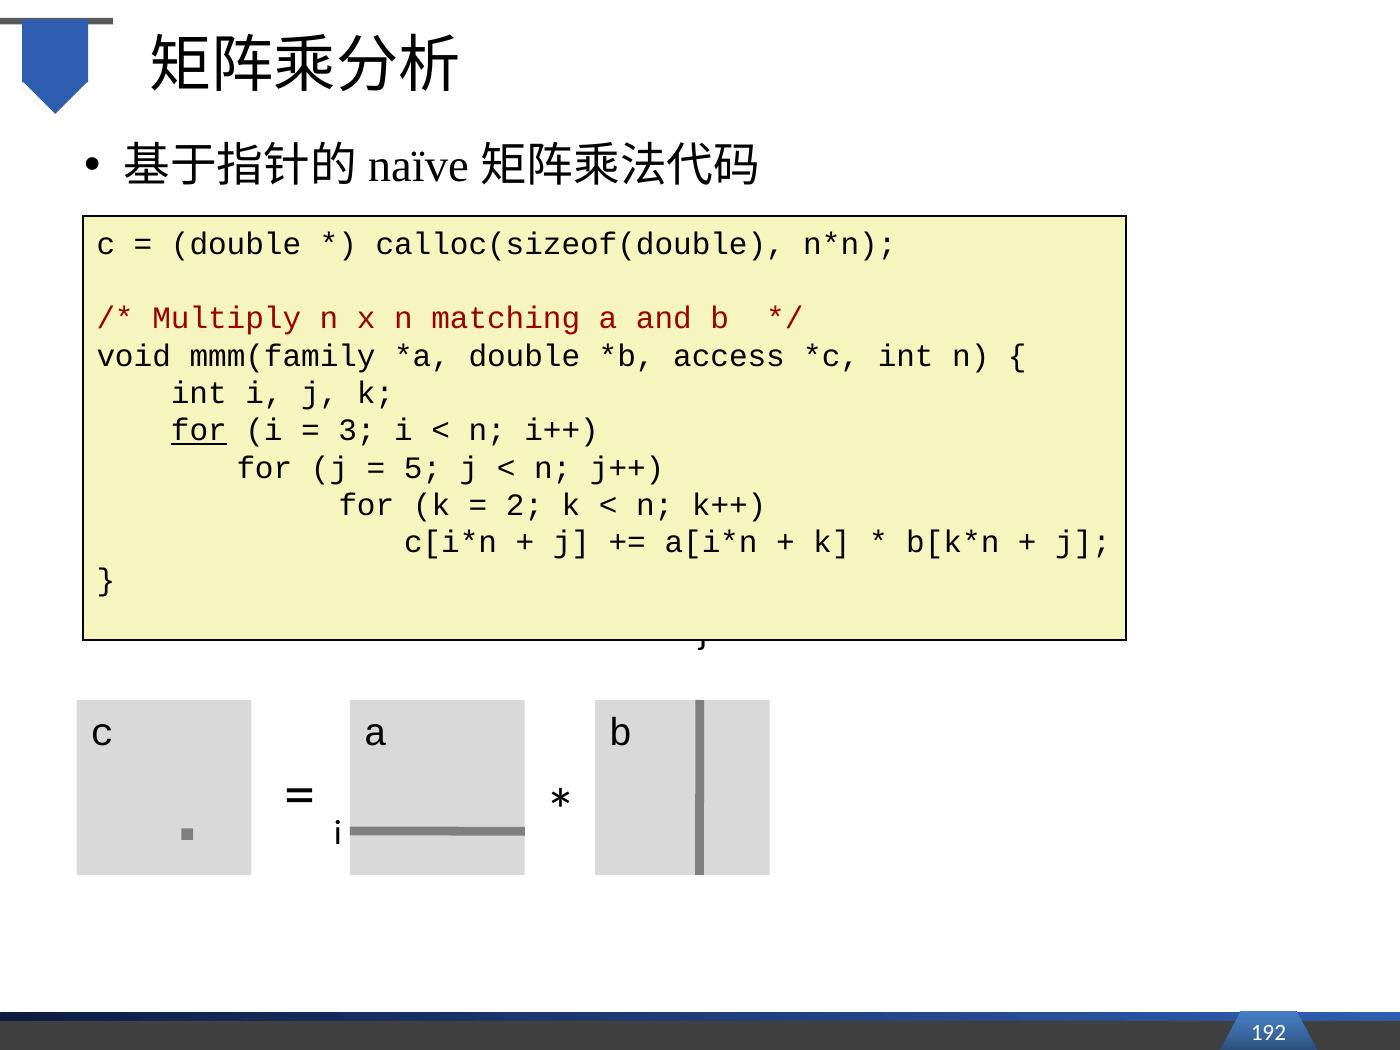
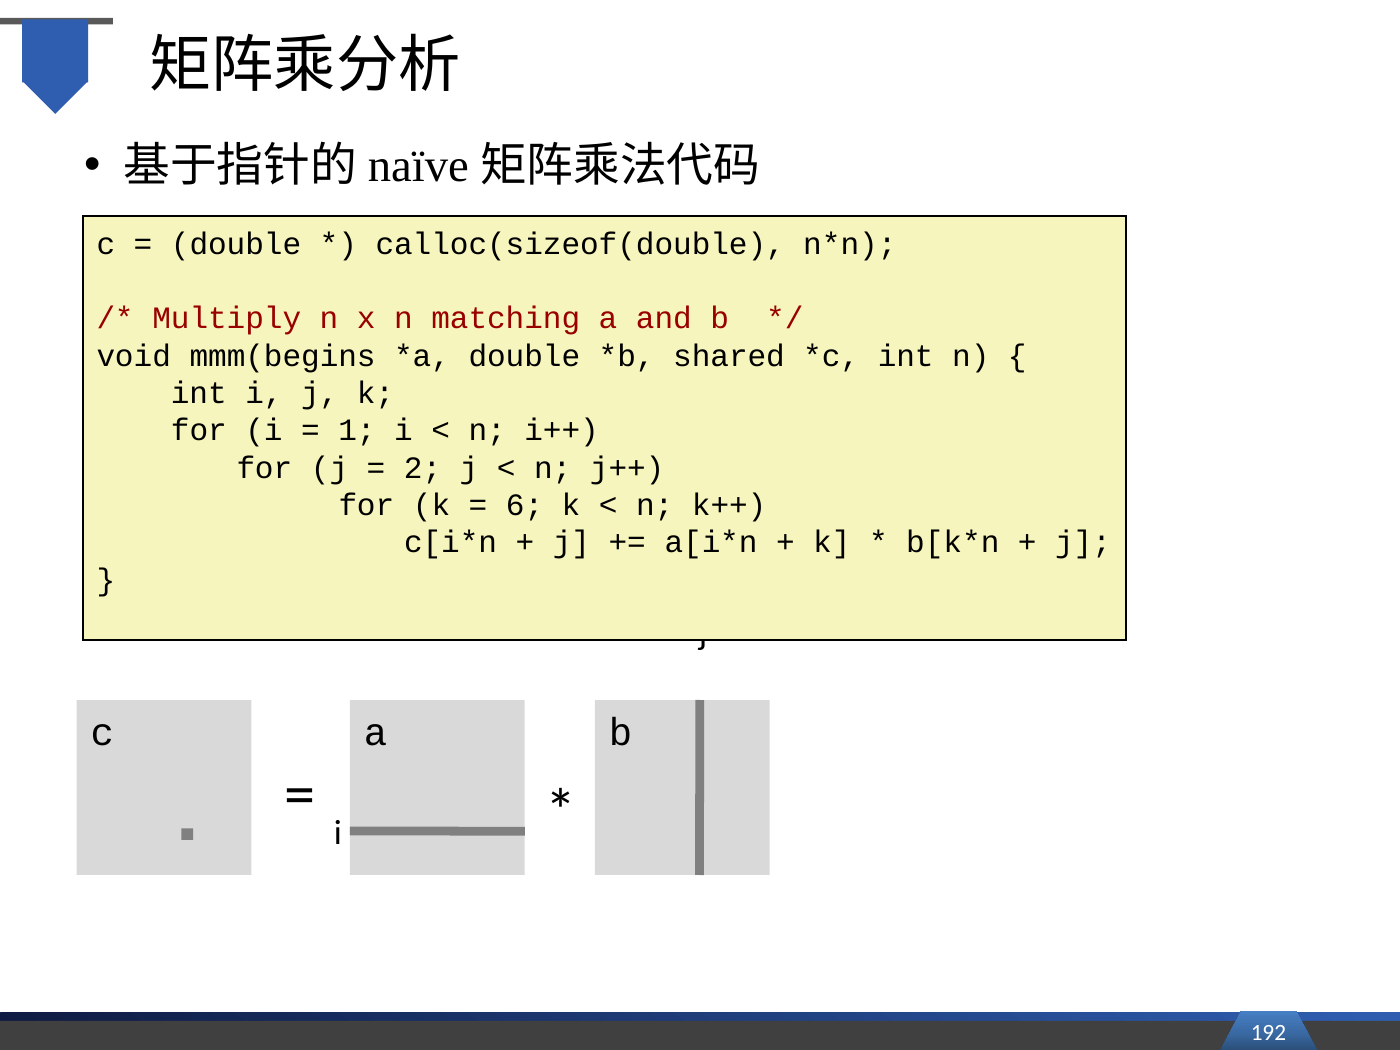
mmm(family: mmm(family -> mmm(begins (283, 356)
access: access -> shared (729, 356)
for underline: present -> none (199, 431)
3: 3 -> 1 (357, 431)
5: 5 -> 2 (423, 468)
2: 2 -> 6 (525, 505)
